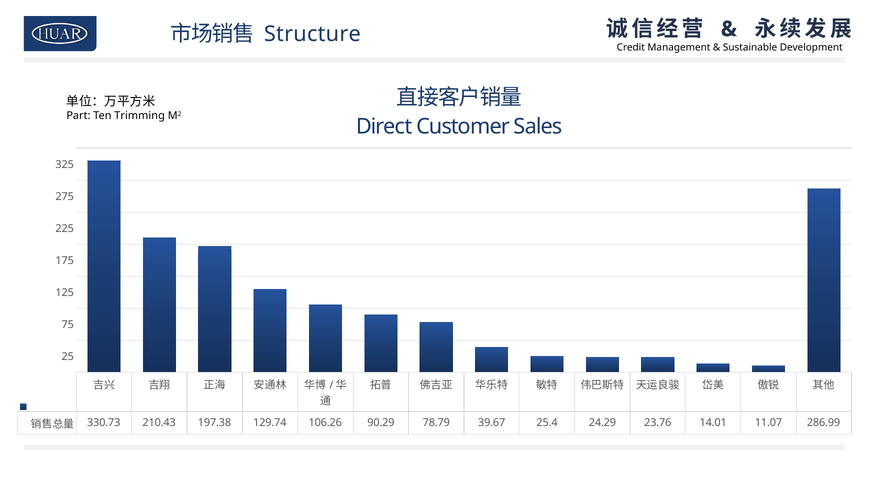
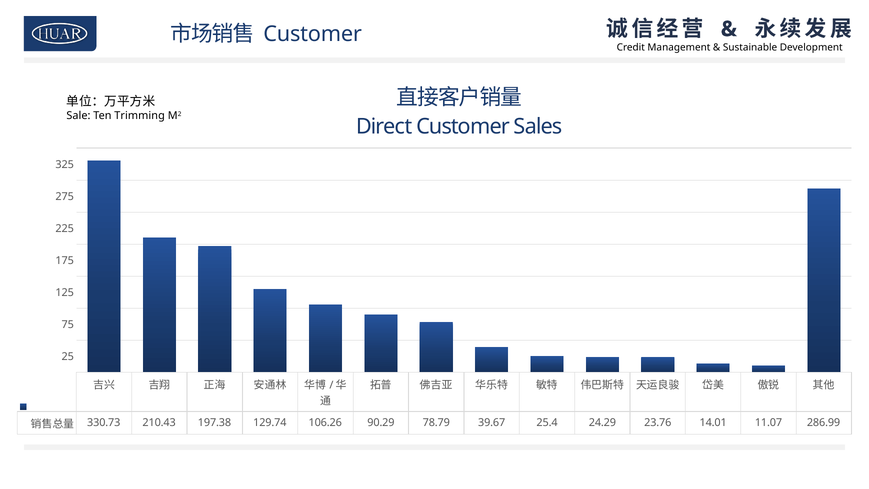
Structure: Structure -> Customer (313, 34)
Part: Part -> Sale (78, 116)
